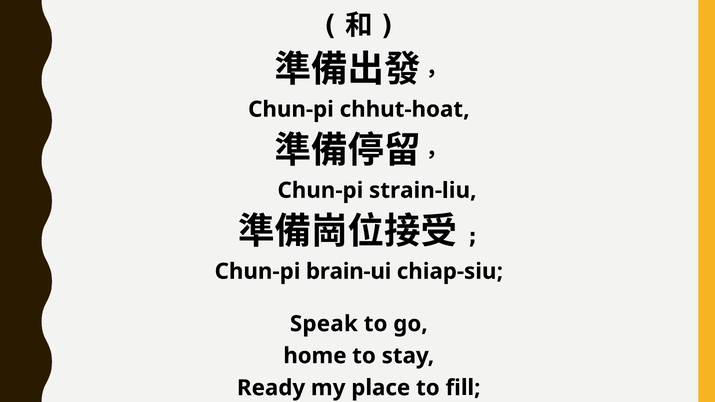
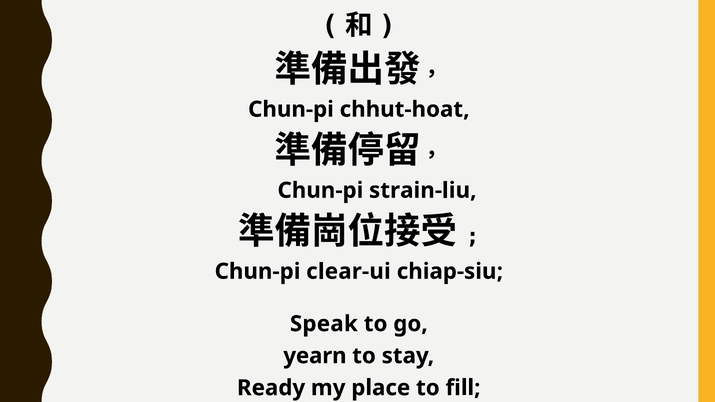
brain-ui: brain-ui -> clear-ui (348, 272)
home: home -> yearn (315, 356)
